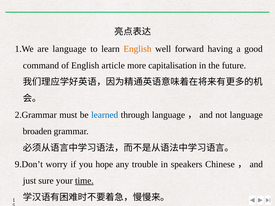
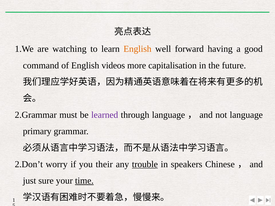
are language: language -> watching (69, 49)
article: article -> videos (113, 65)
learned colour: blue -> purple (105, 115)
broaden: broaden -> primary (37, 131)
9.Don’t: 9.Don’t -> 2.Don’t (29, 164)
hope: hope -> their (104, 164)
trouble underline: none -> present (145, 164)
